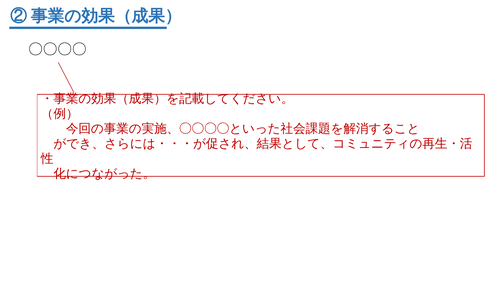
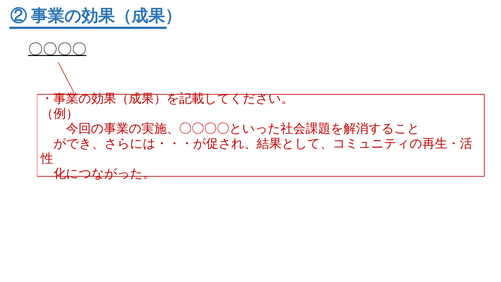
〇〇〇〇 underline: none -> present (57, 49)
